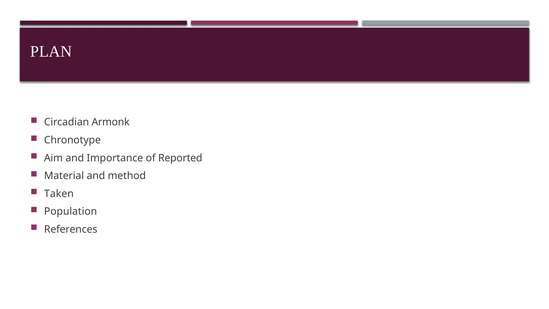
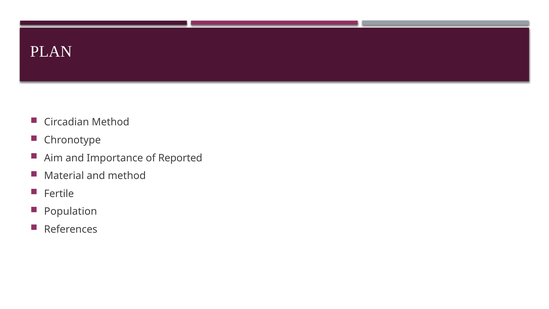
Circadian Armonk: Armonk -> Method (111, 122)
Taken: Taken -> Fertile (59, 194)
